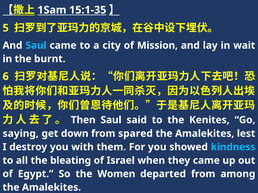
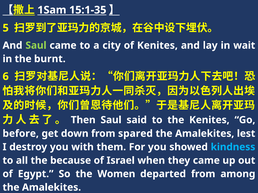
Saul colour: light blue -> light green (36, 46)
of Mission: Mission -> Kenites (157, 46)
saying: saying -> before (21, 134)
bleating: bleating -> because (71, 161)
